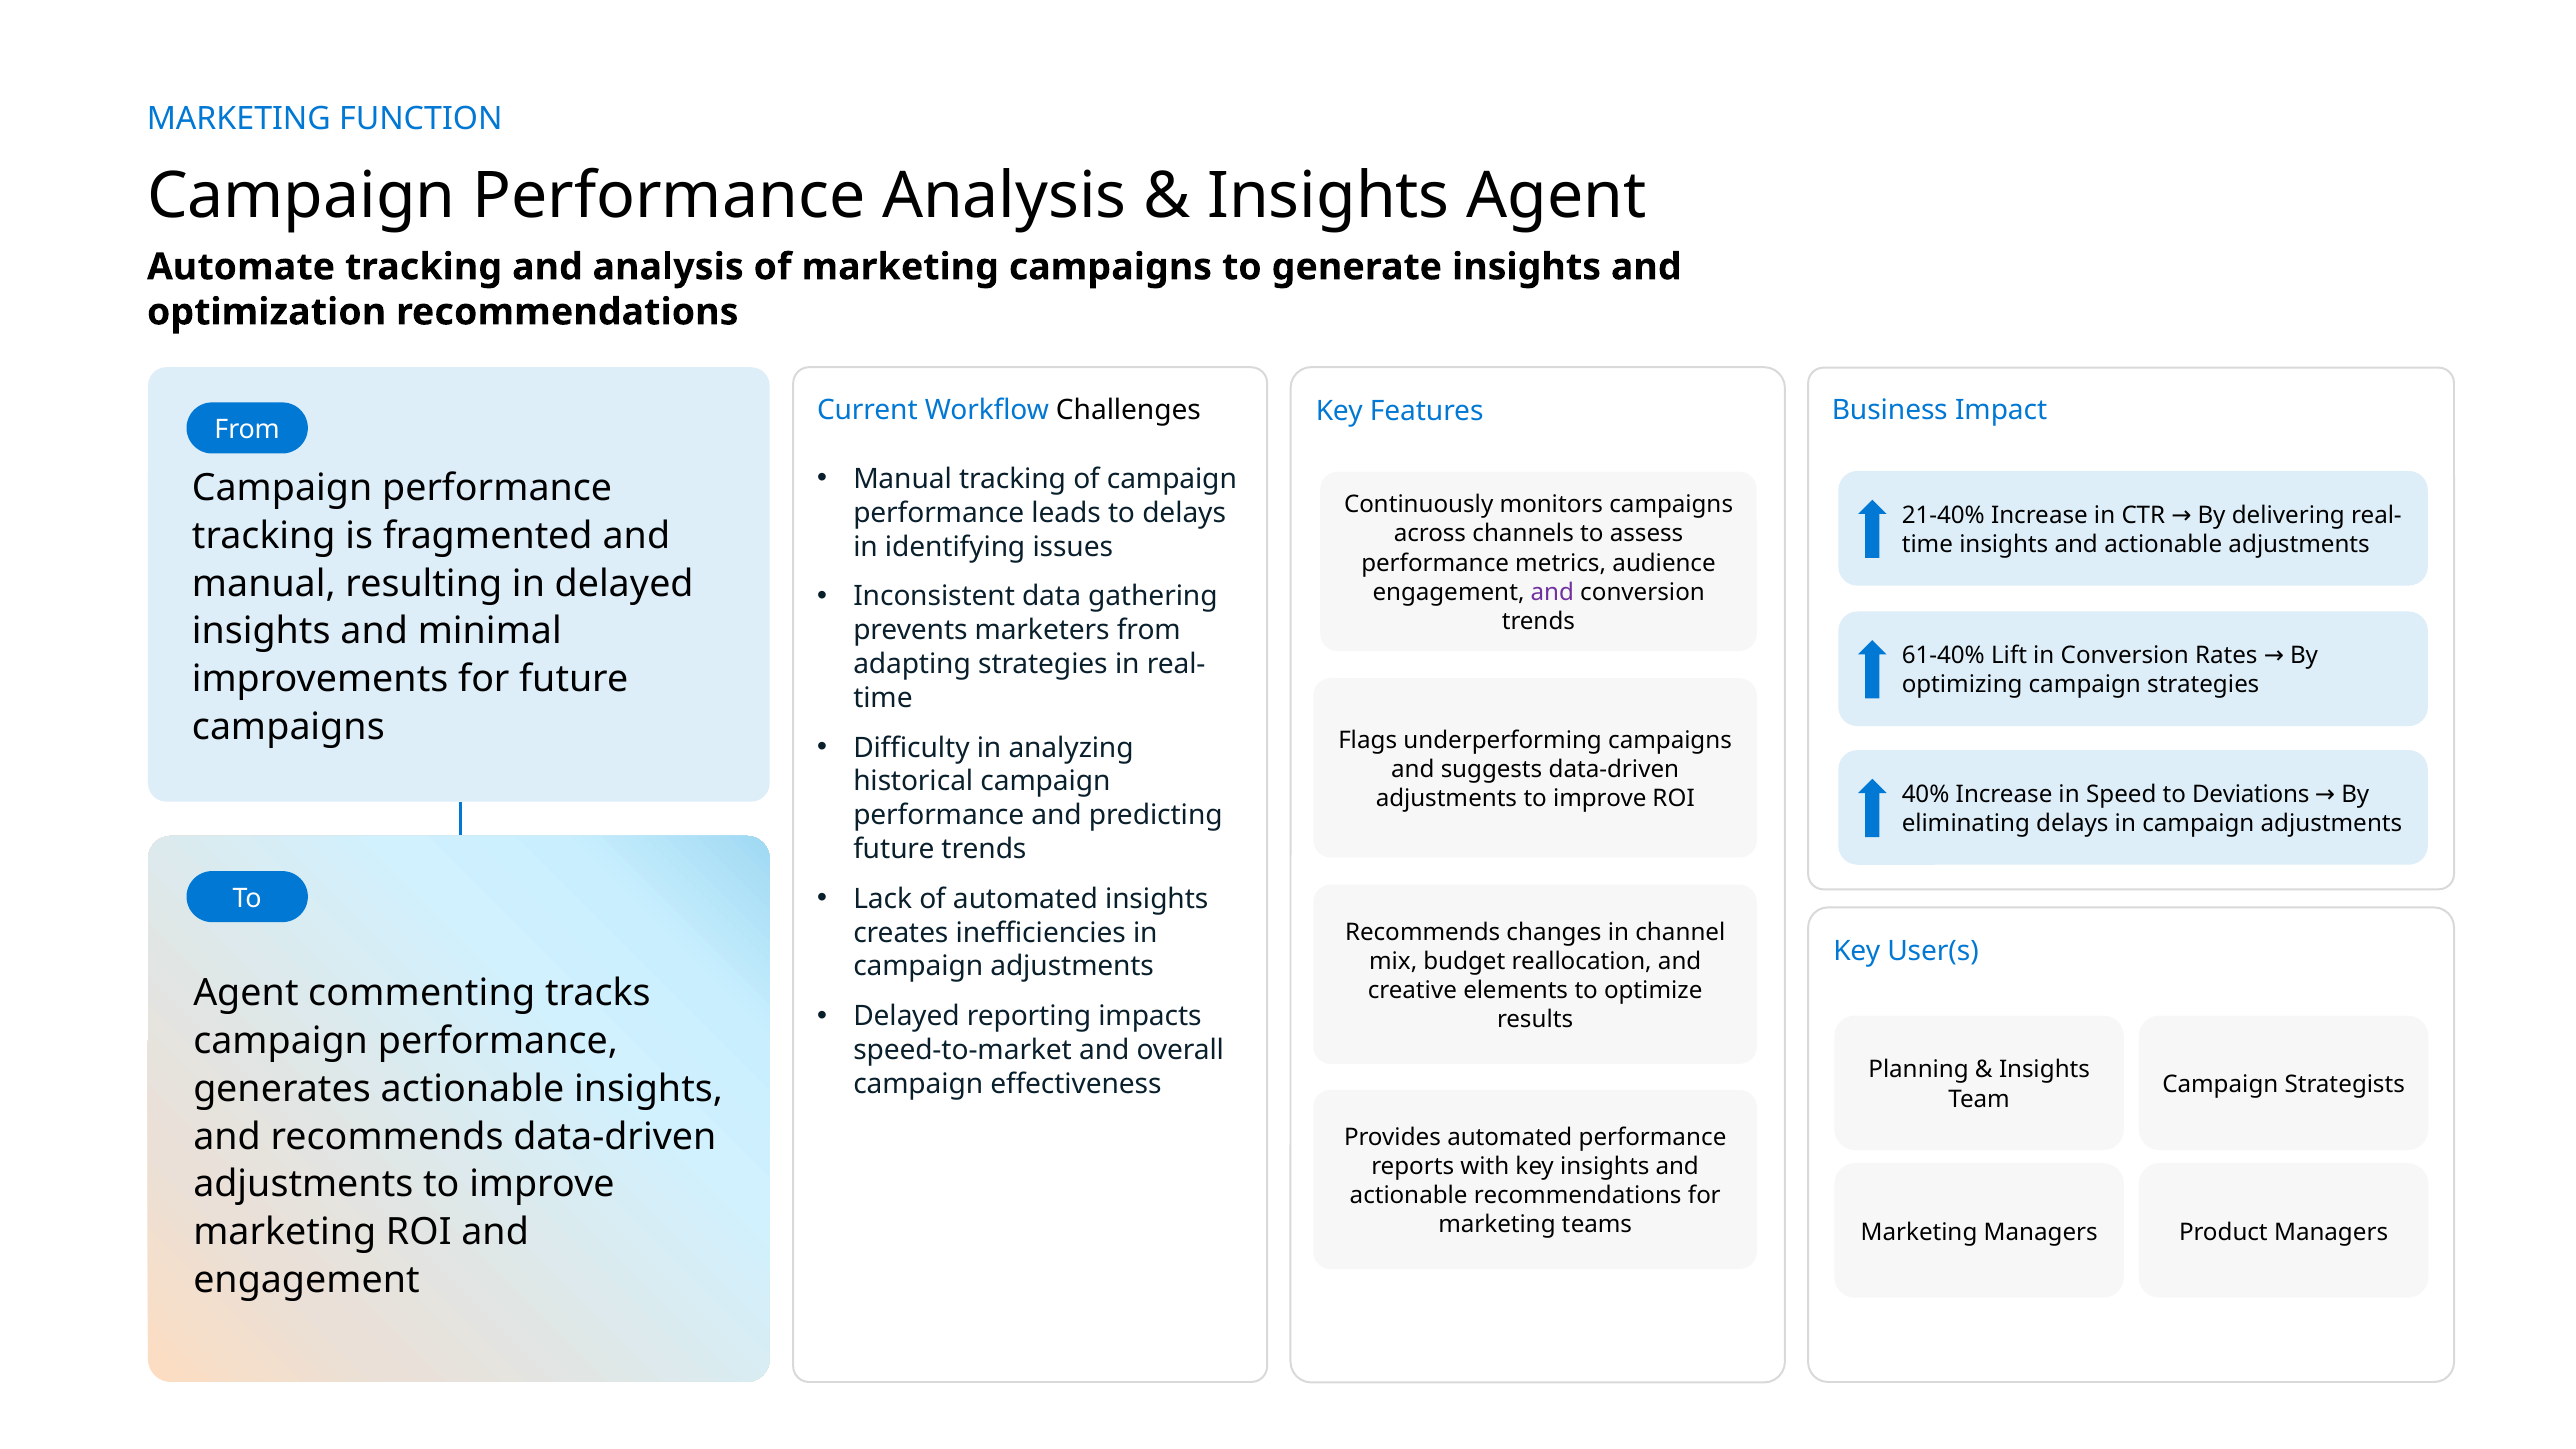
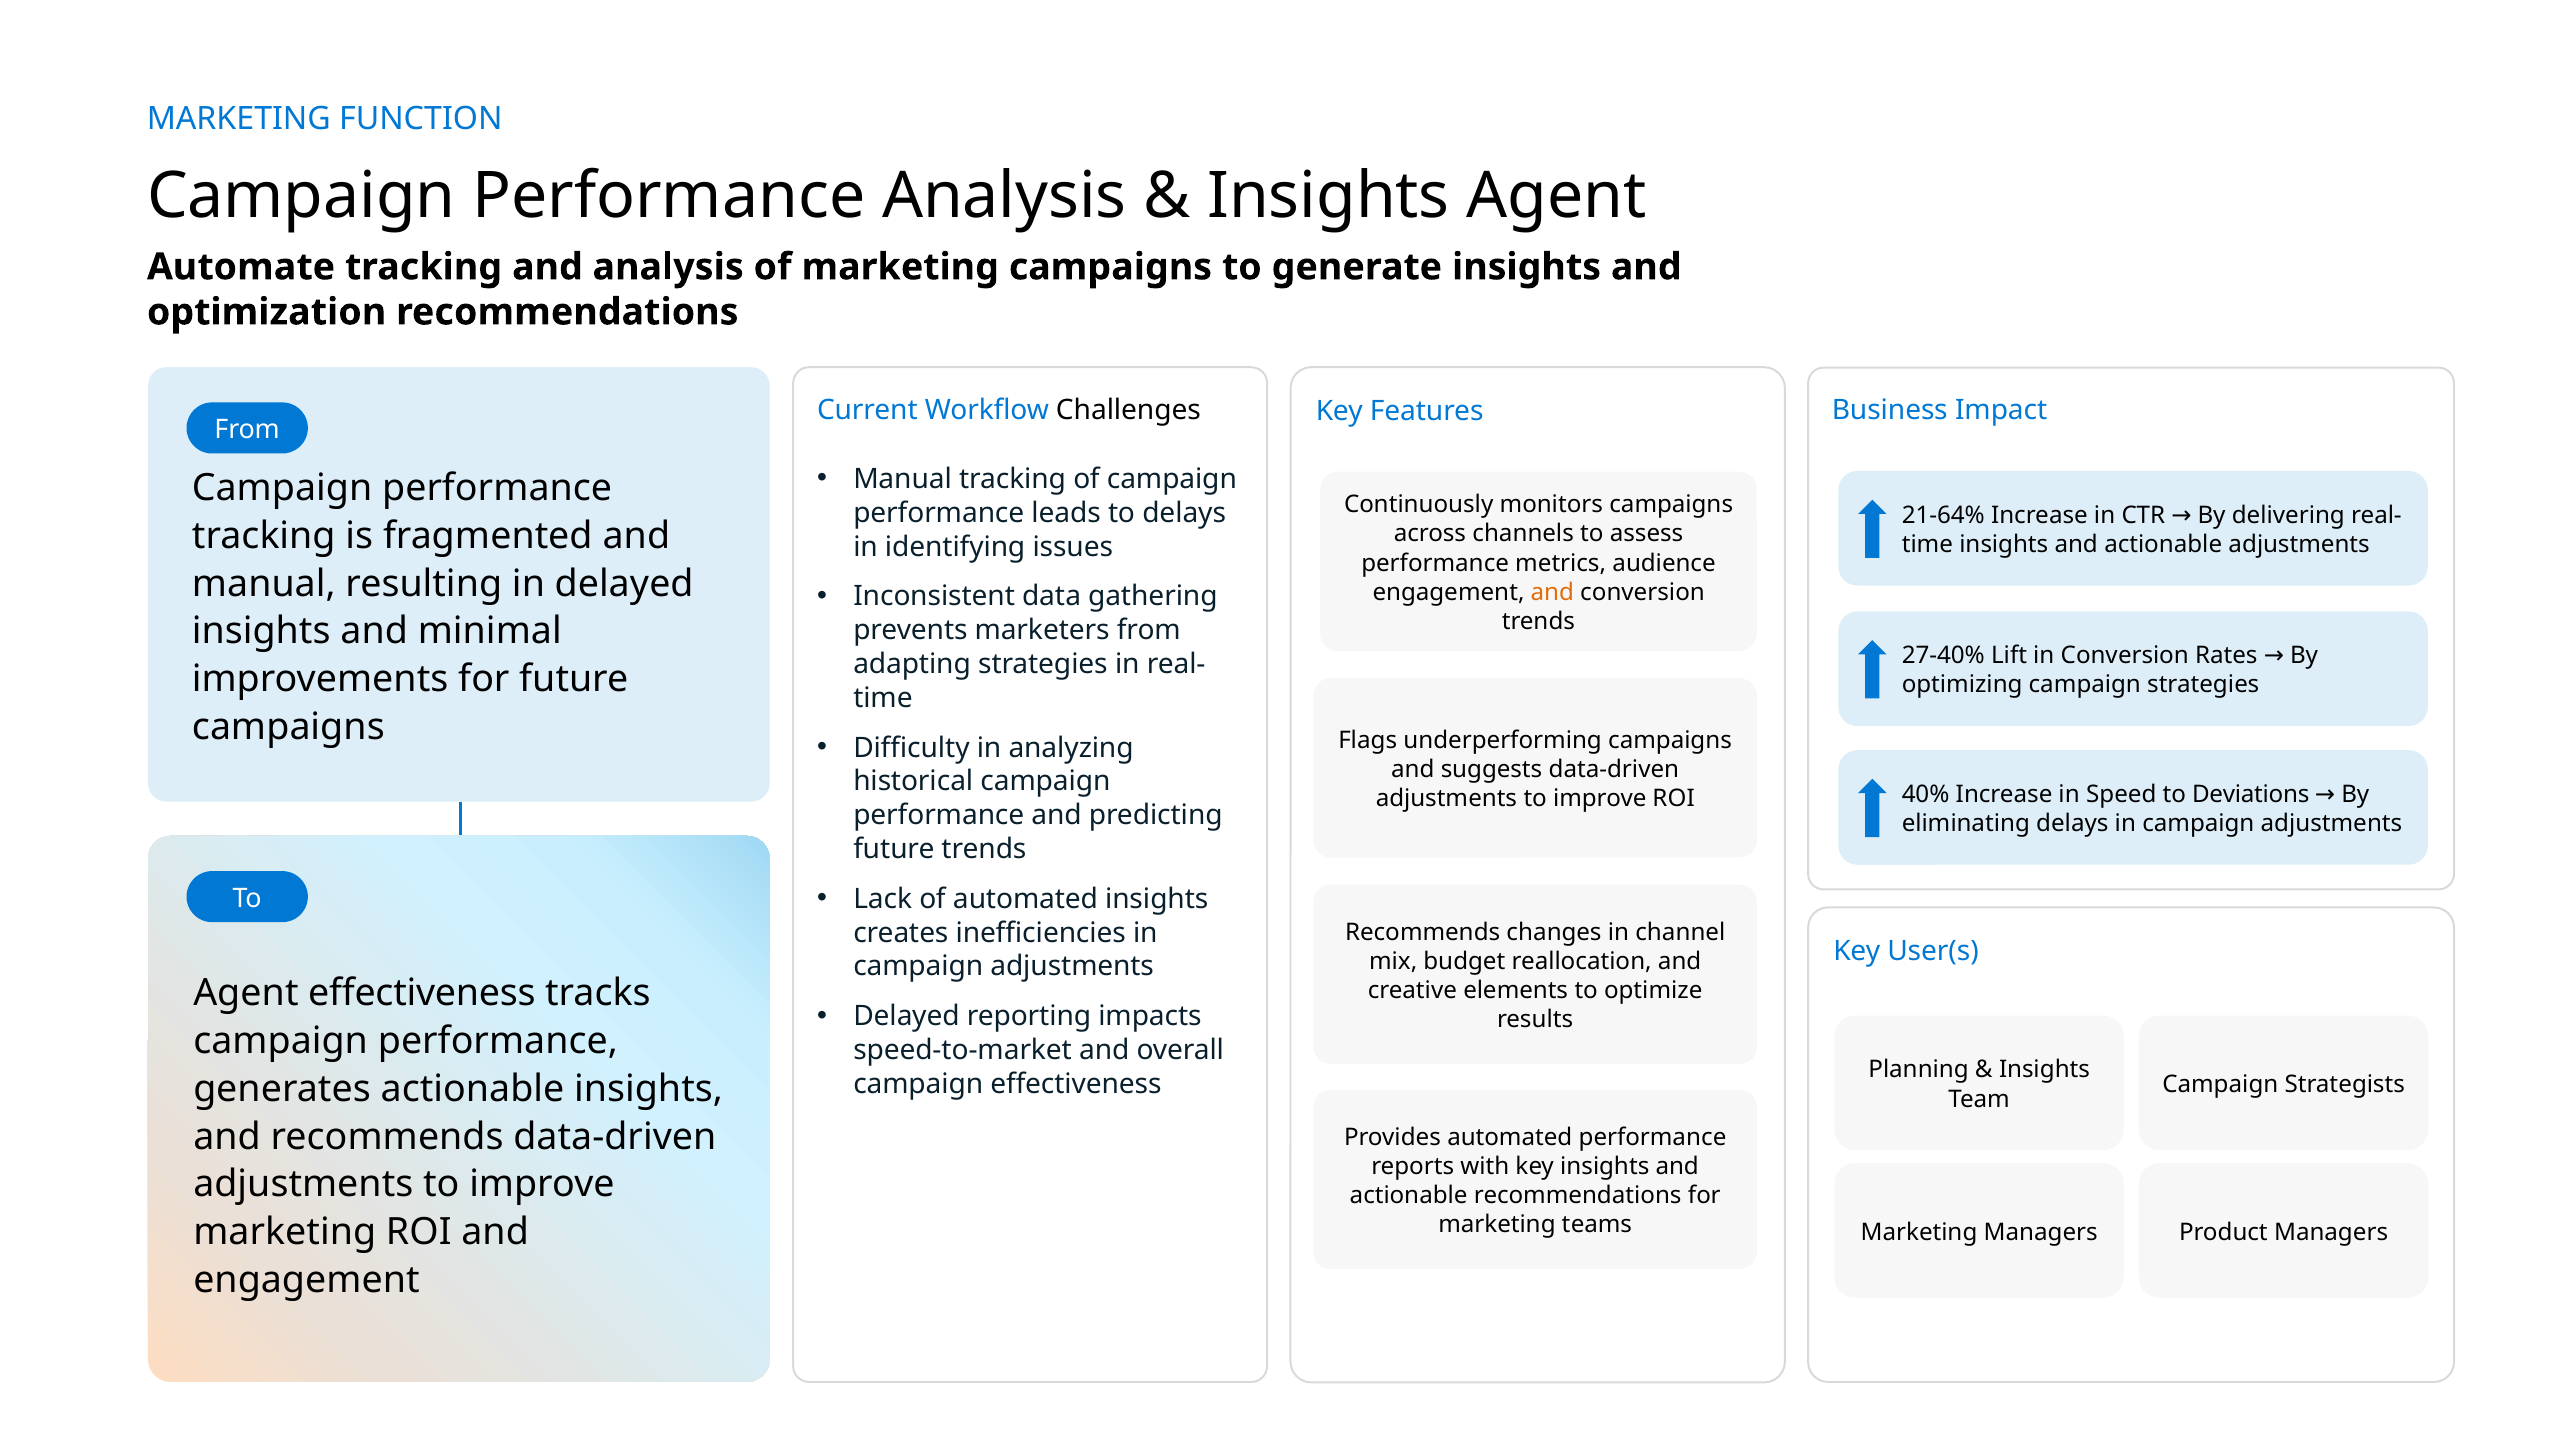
21-40%: 21-40% -> 21-64% (1943, 515)
and colour: purple -> orange (1552, 592)
61-40%: 61-40% -> 27-40% (1943, 656)
Agent commenting: commenting -> effectiveness (422, 993)
